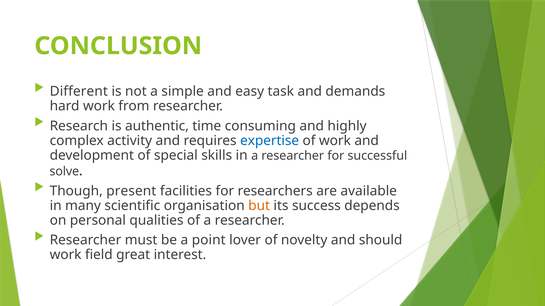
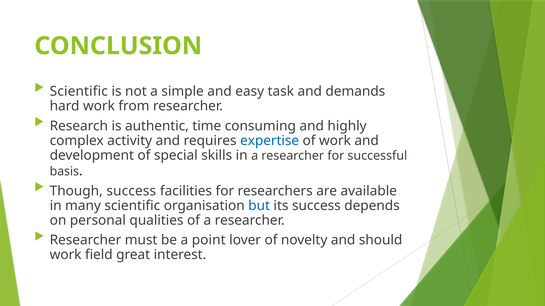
Different: Different -> Scientific (79, 92)
solve: solve -> basis (64, 172)
Though present: present -> success (131, 191)
but colour: orange -> blue (259, 206)
